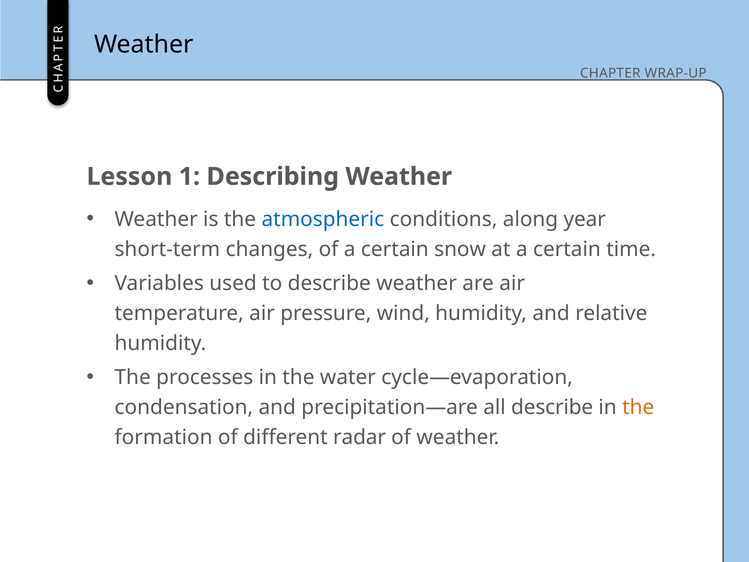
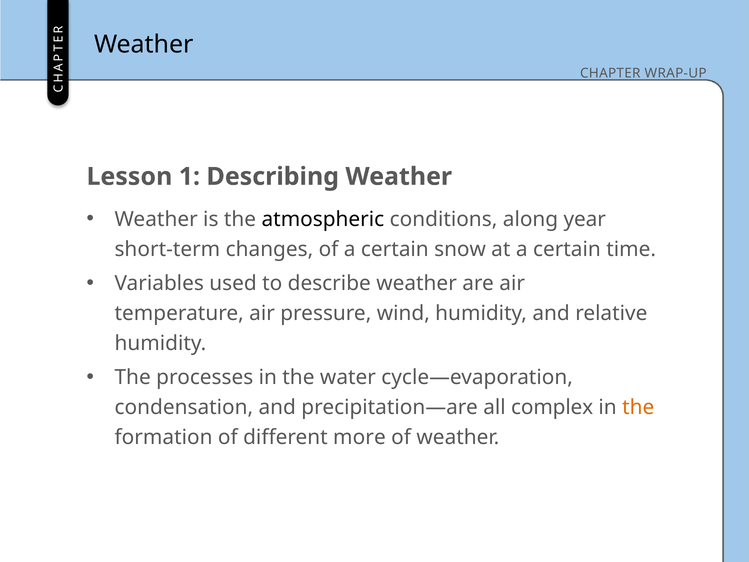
atmospheric colour: blue -> black (323, 219)
all describe: describe -> complex (552, 407)
radar: radar -> more (359, 437)
